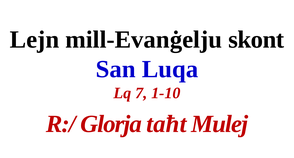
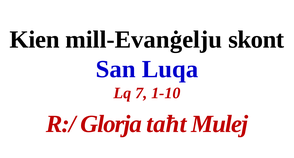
Lejn: Lejn -> Kien (35, 40)
